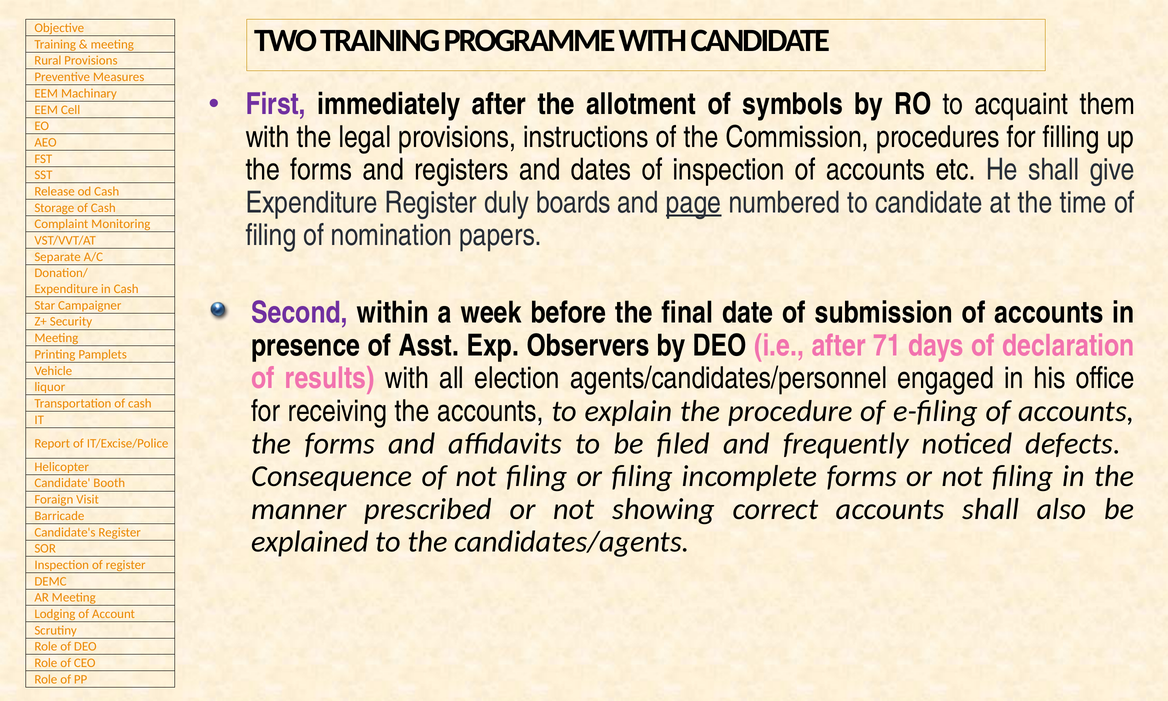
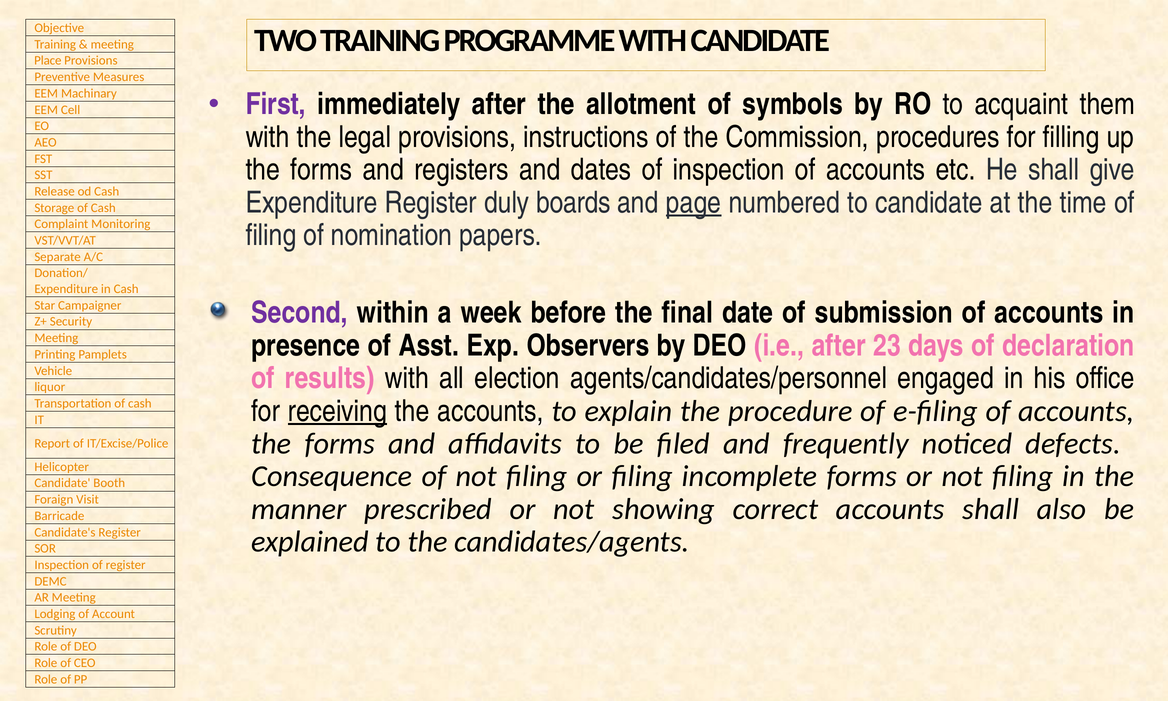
Rural: Rural -> Place (48, 61)
71: 71 -> 23 (887, 345)
receiving underline: none -> present (337, 411)
